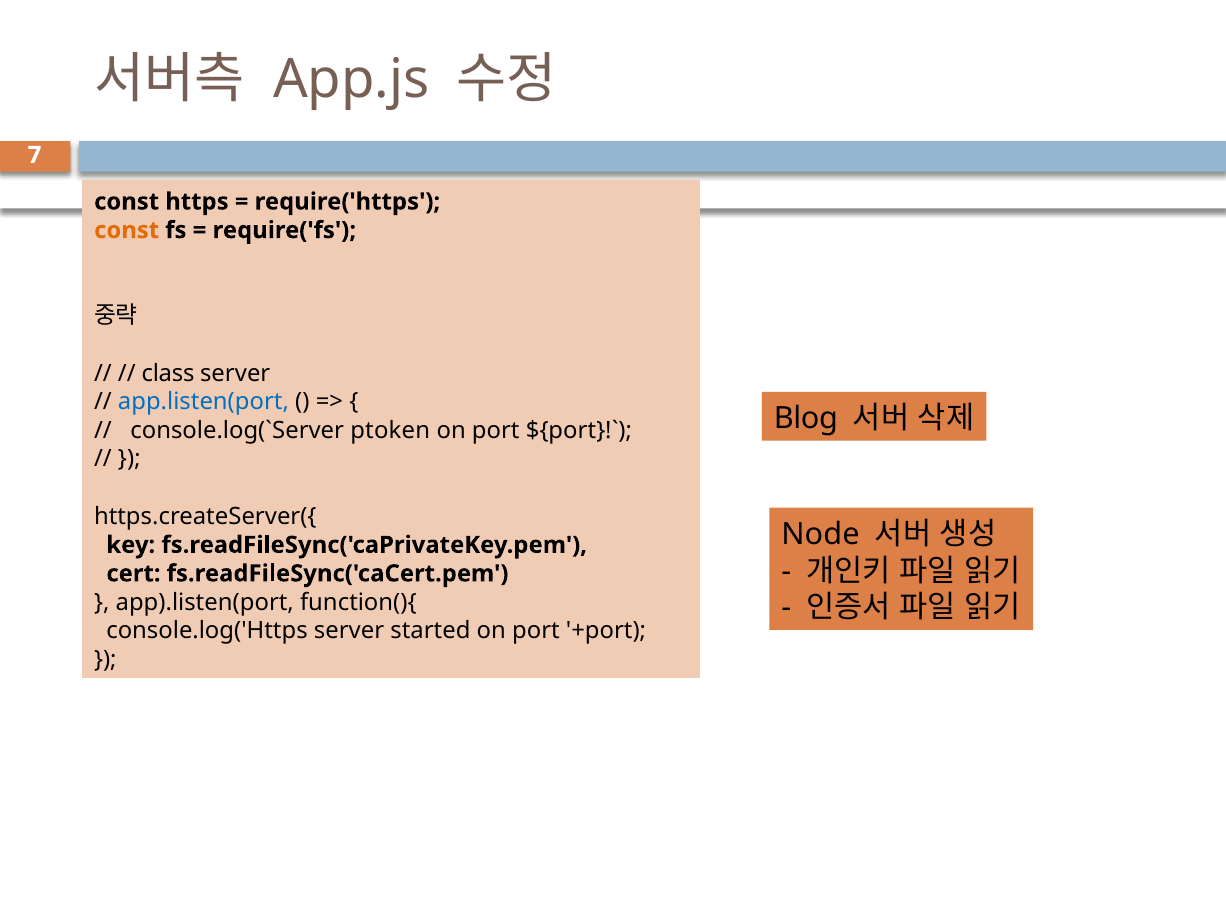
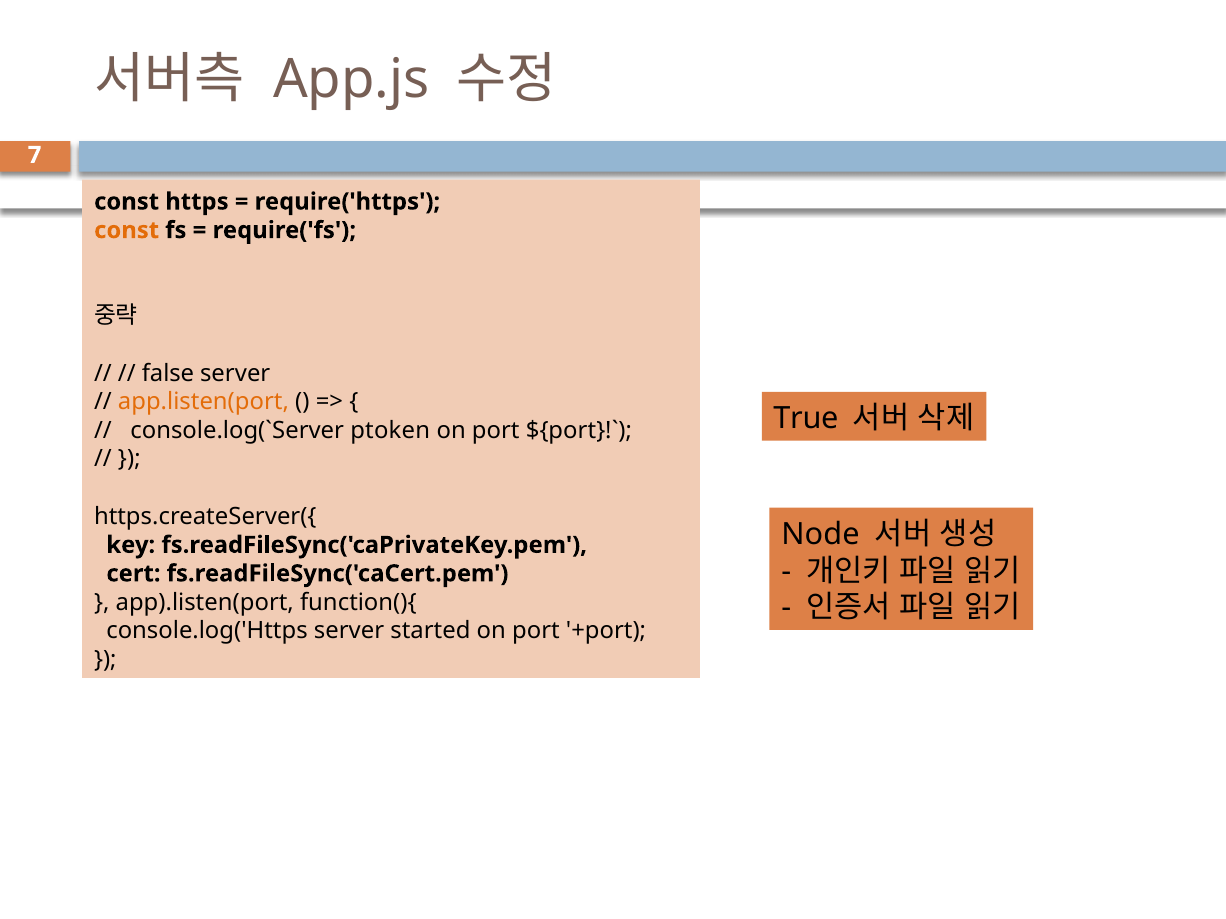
class: class -> false (168, 373)
app.listen(port colour: blue -> orange (203, 402)
Blog: Blog -> True (806, 419)
